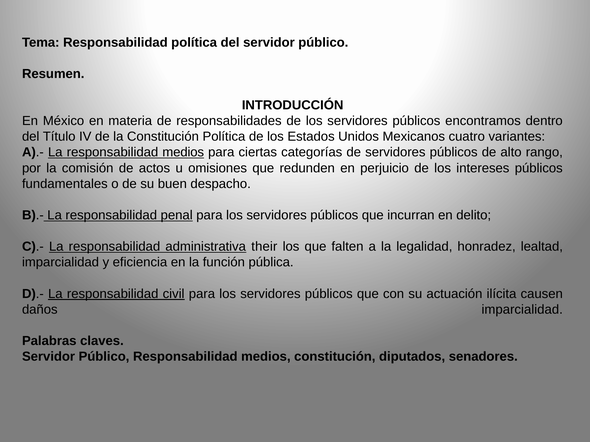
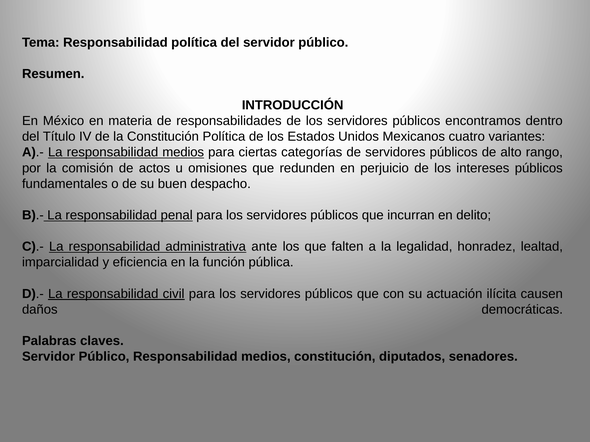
their: their -> ante (264, 247)
daños imparcialidad: imparcialidad -> democráticas (522, 310)
